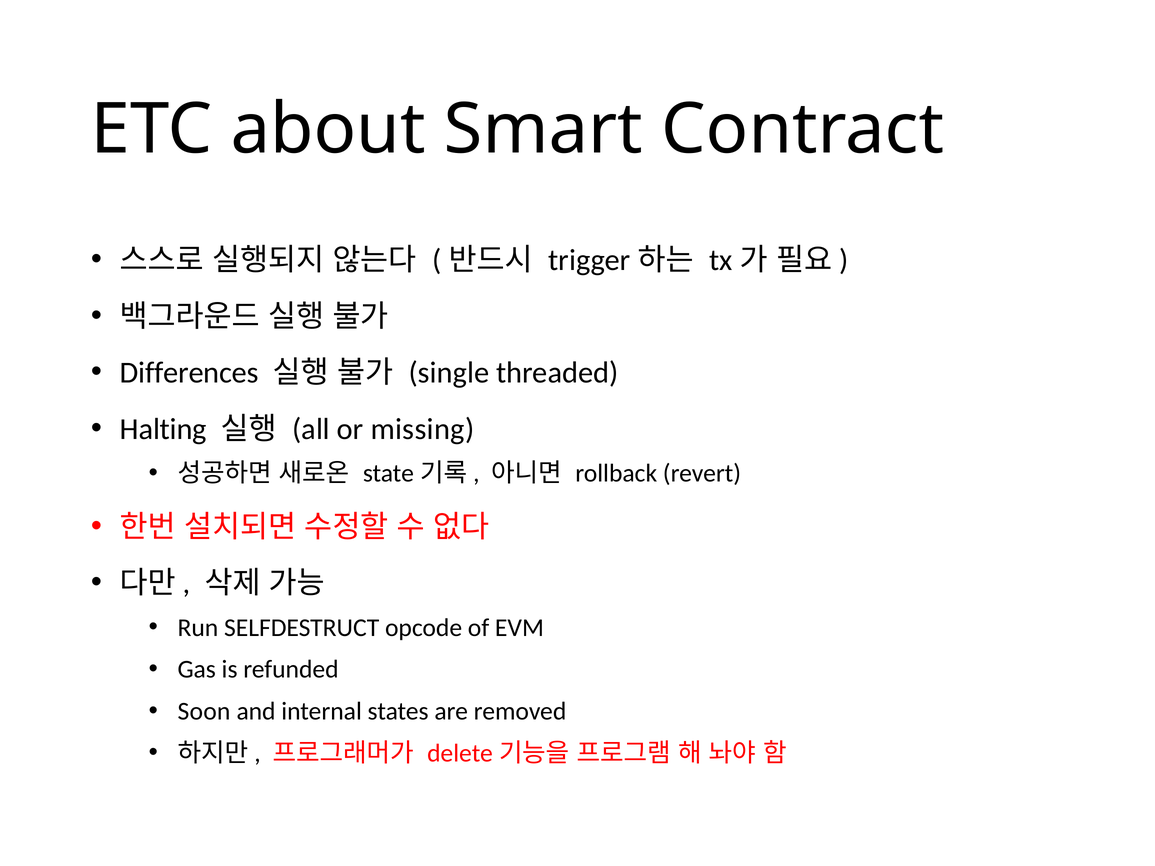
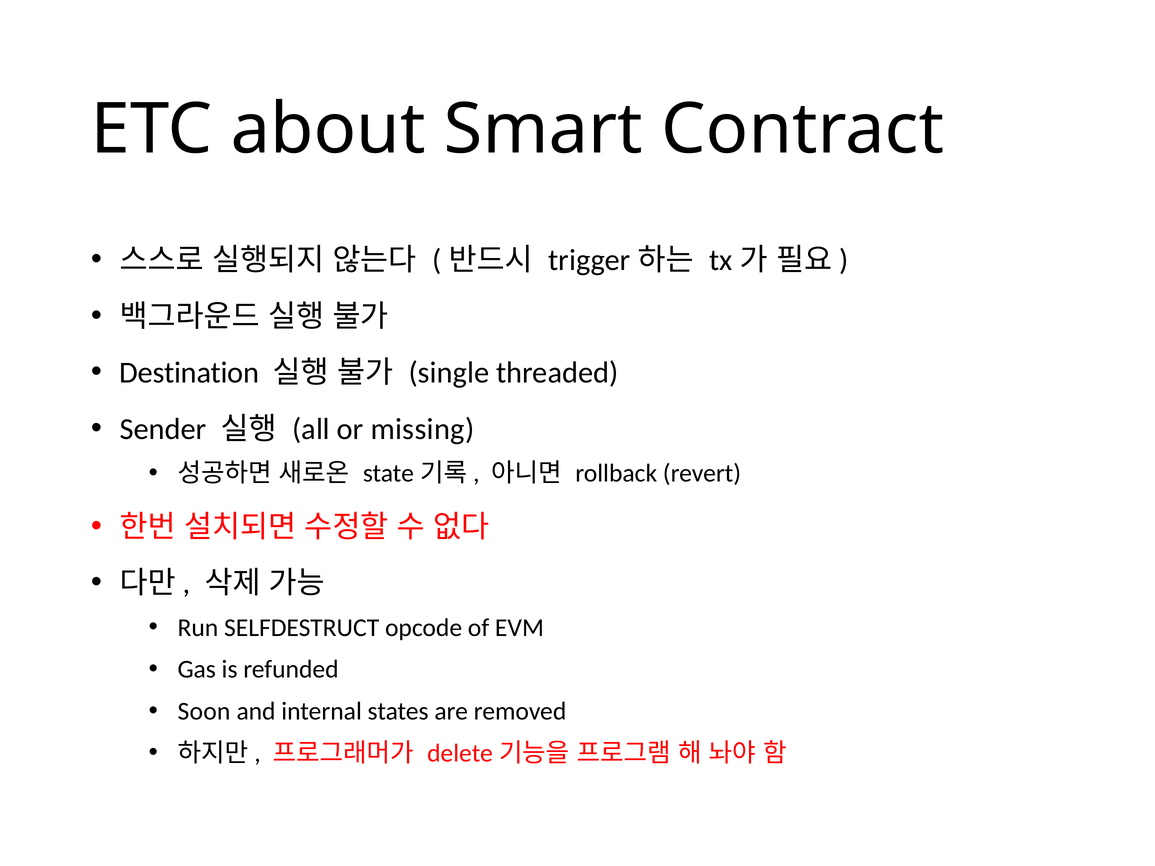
Differences: Differences -> Destination (189, 373)
Halting: Halting -> Sender (163, 429)
